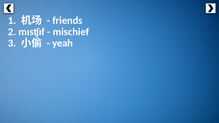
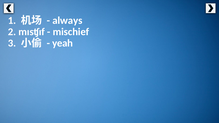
friends: friends -> always (67, 20)
